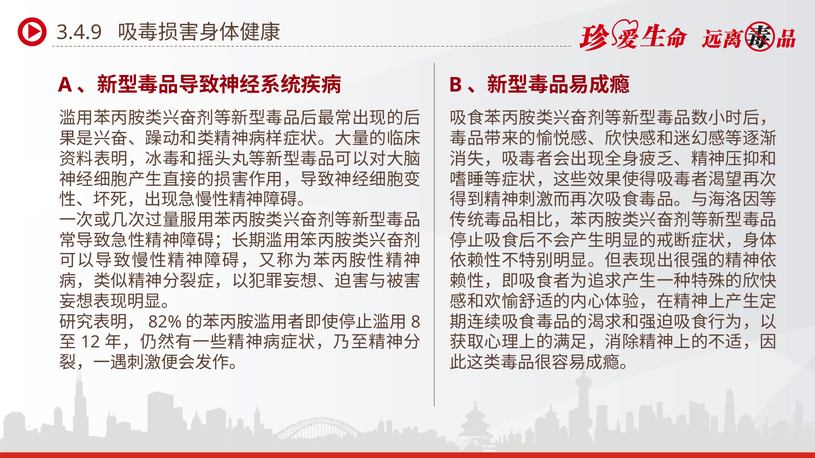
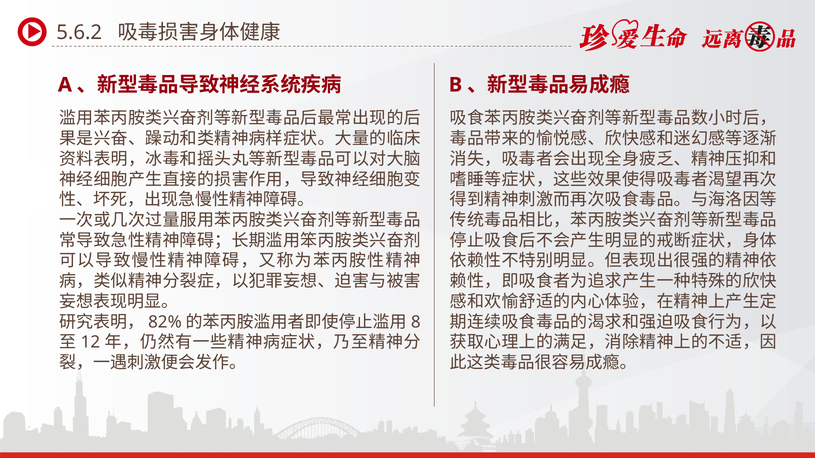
3.4.9: 3.4.9 -> 5.6.2 (79, 32)
